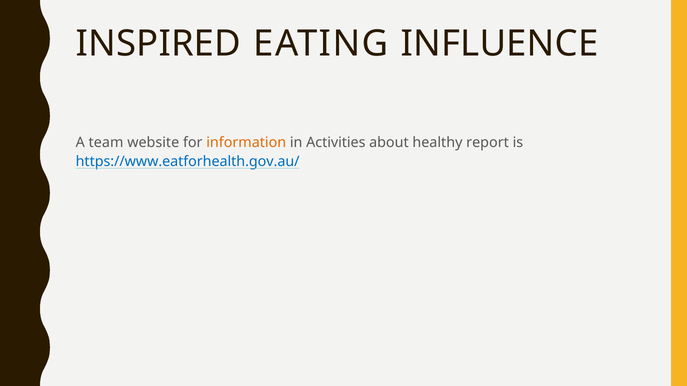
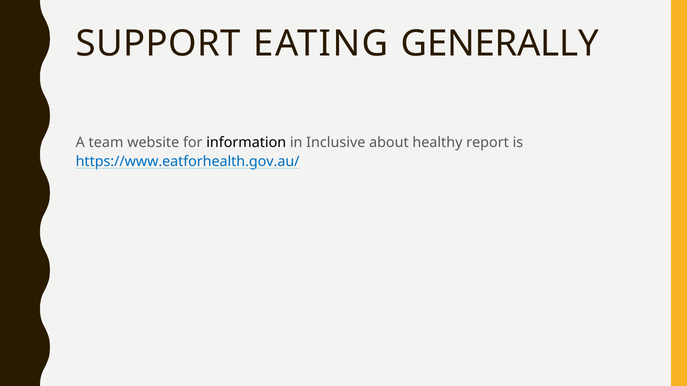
INSPIRED: INSPIRED -> SUPPORT (158, 44)
INFLUENCE: INFLUENCE -> GENERALLY (500, 44)
information colour: orange -> black (246, 143)
Activities: Activities -> Inclusive (336, 143)
